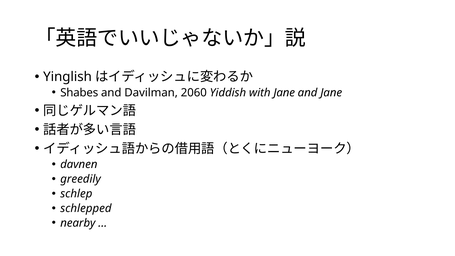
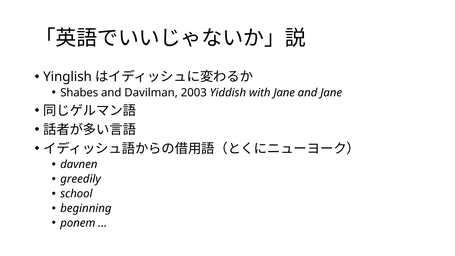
2060: 2060 -> 2003 (194, 93)
schlep: schlep -> school (76, 194)
schlepped: schlepped -> beginning (86, 208)
nearby: nearby -> ponem (78, 223)
